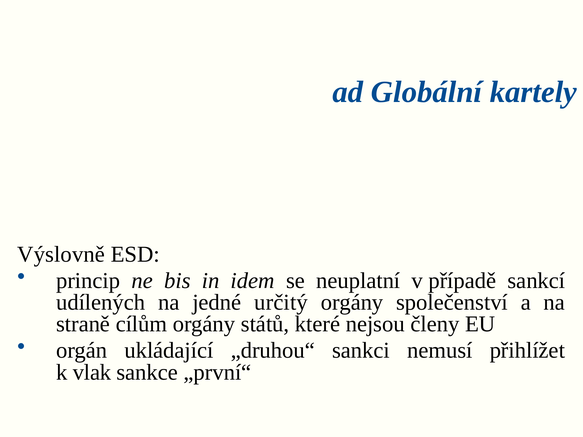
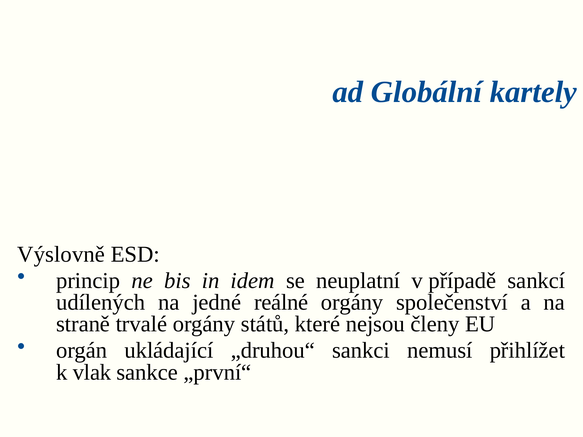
určitý: určitý -> reálné (281, 303)
cílům: cílům -> trvalé (141, 324)
